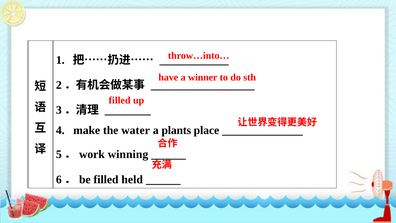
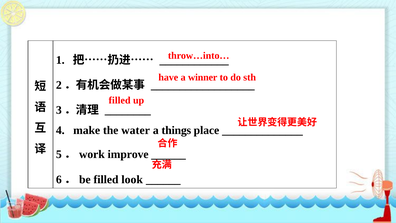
plants: plants -> things (176, 130)
winning: winning -> improve (128, 154)
held: held -> look (132, 179)
